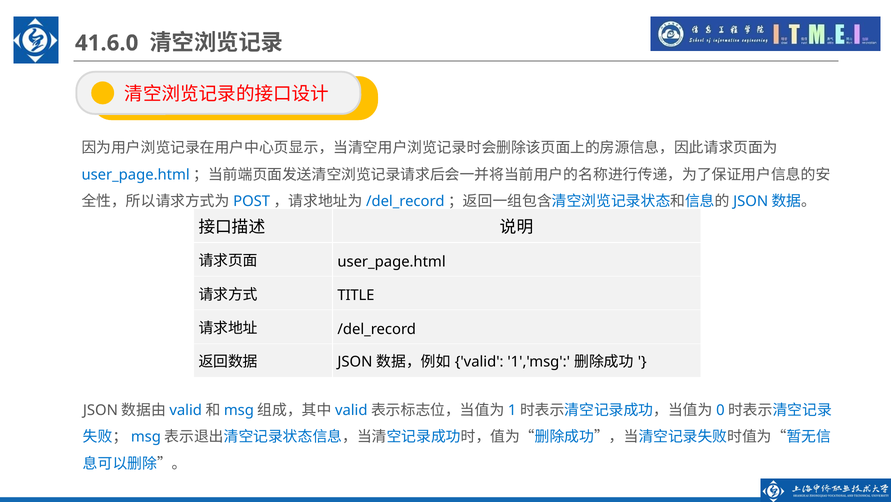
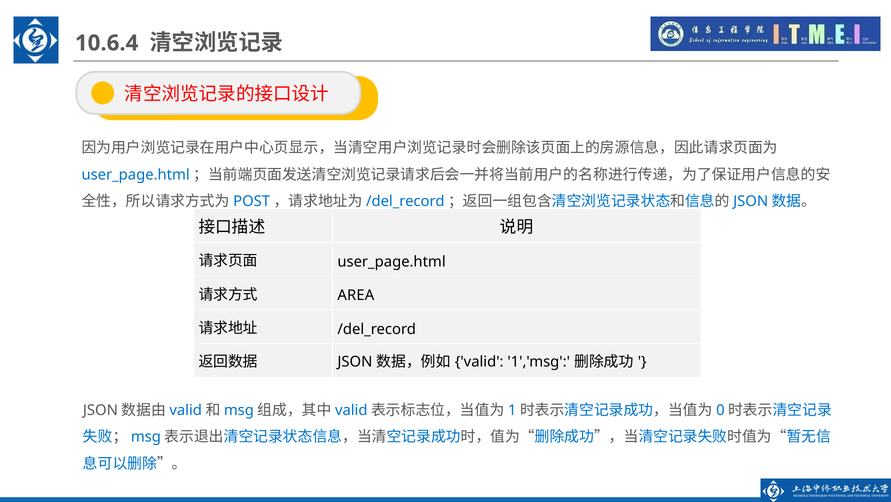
41.6.0: 41.6.0 -> 10.6.4 (107, 43)
TITLE: TITLE -> AREA (356, 295)
